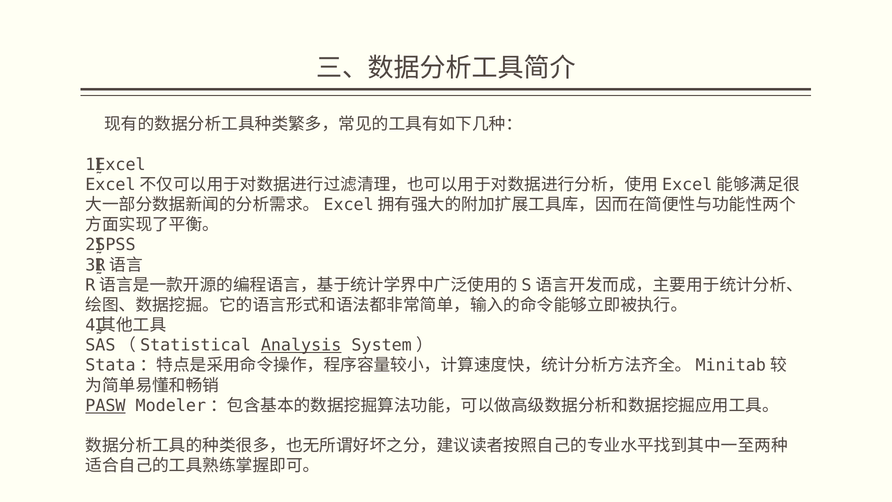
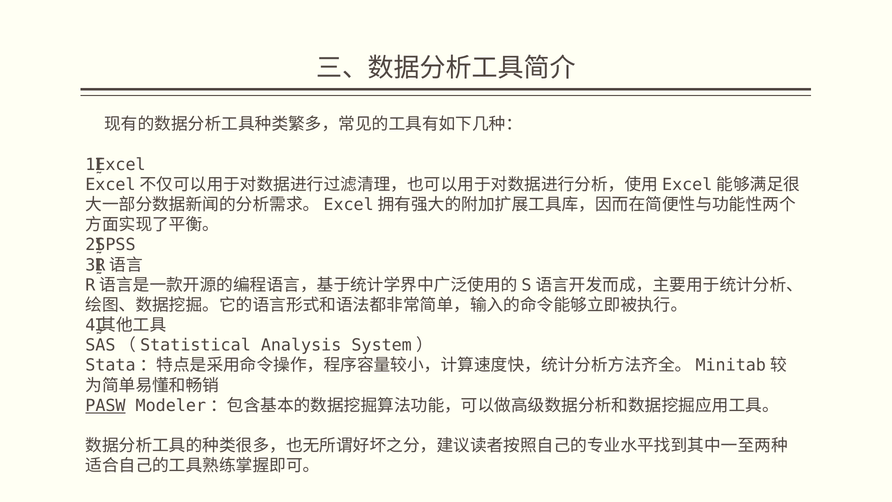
Analysis underline: present -> none (301, 345)
